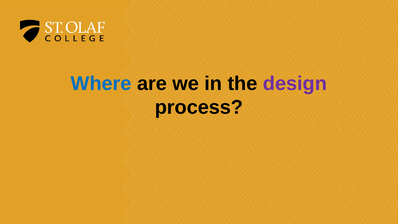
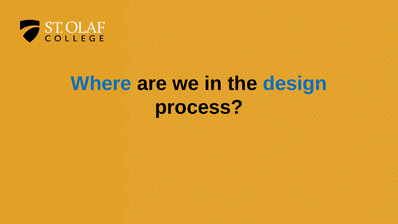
design colour: purple -> blue (295, 83)
